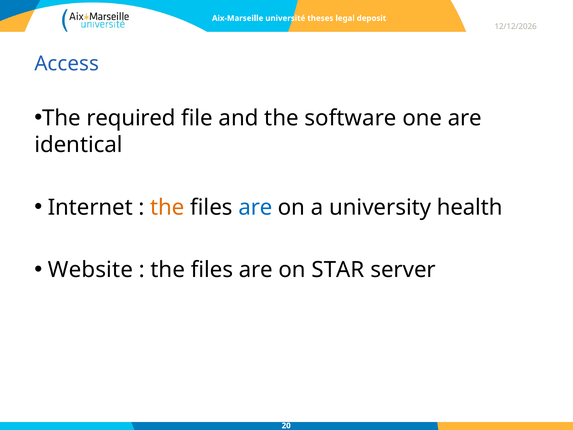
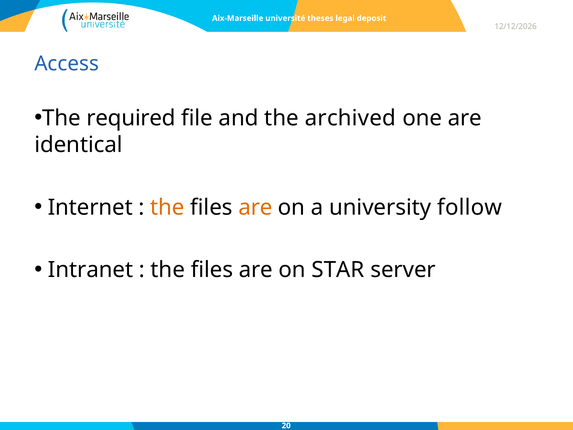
software: software -> archived (350, 118)
are colour: blue -> orange (255, 207)
health: health -> follow (470, 207)
Website: Website -> Intranet (91, 270)
